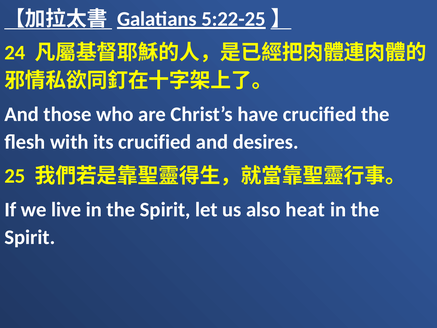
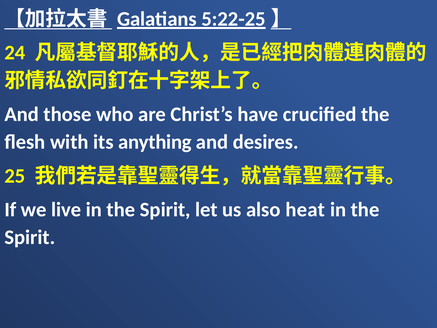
its crucified: crucified -> anything (155, 142)
